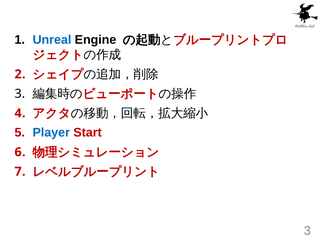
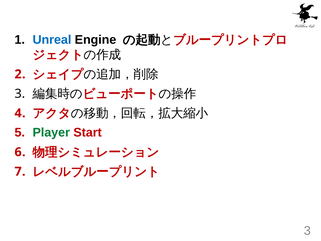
Player colour: blue -> green (51, 132)
